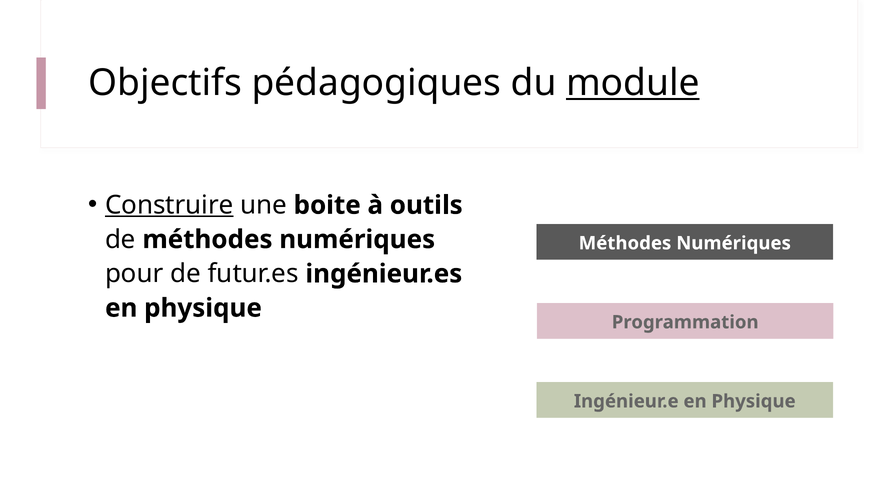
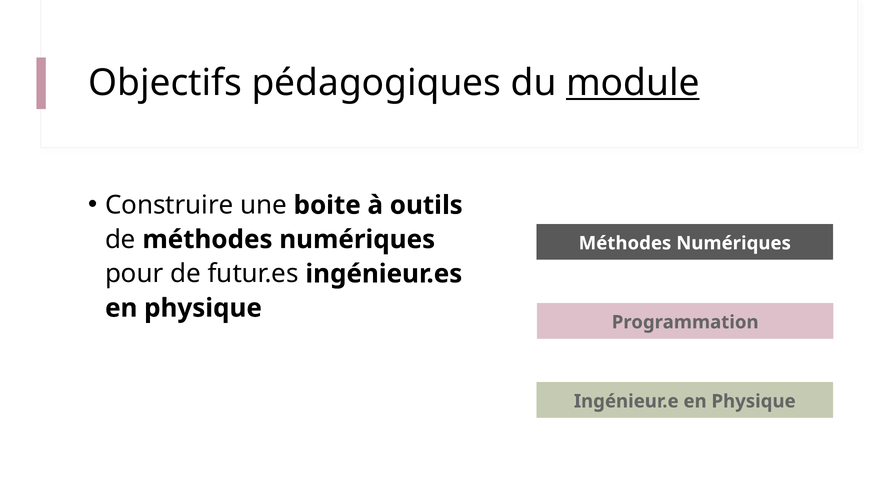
Construire underline: present -> none (169, 205)
